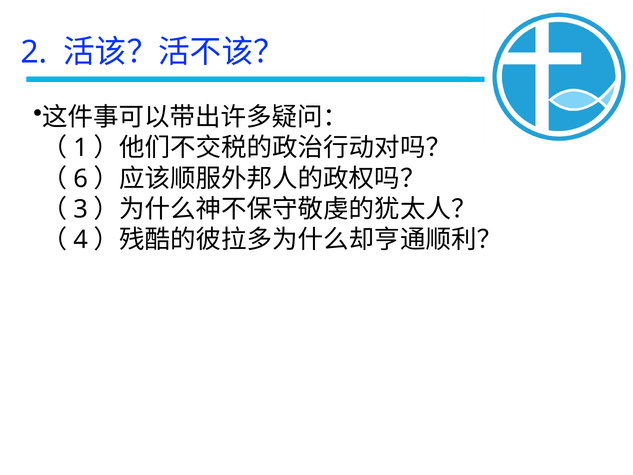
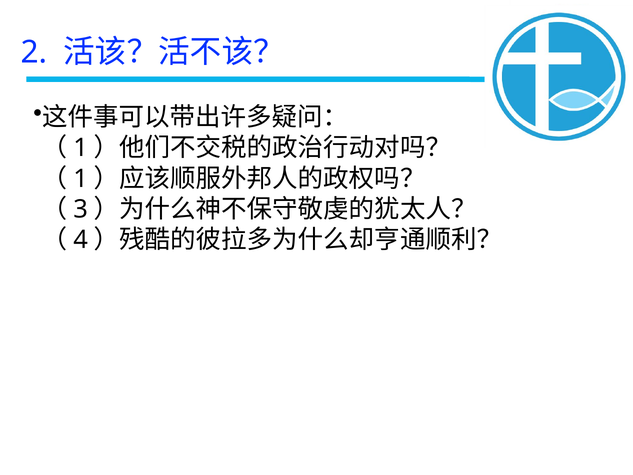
6: 6 -> 1 (81, 178)
